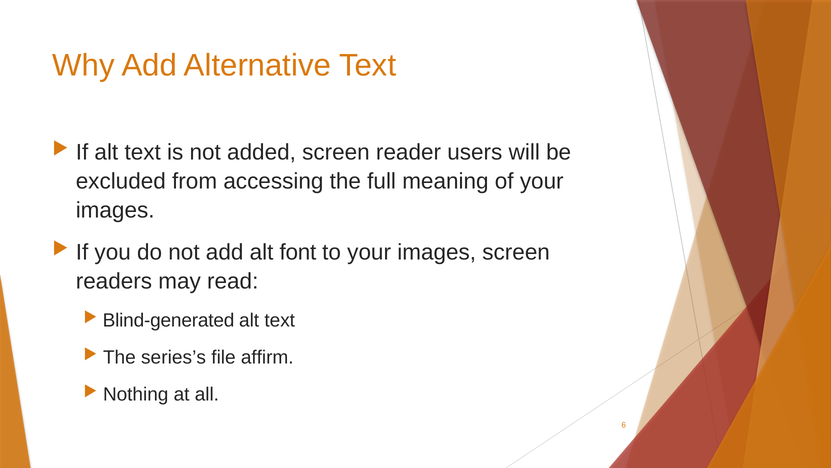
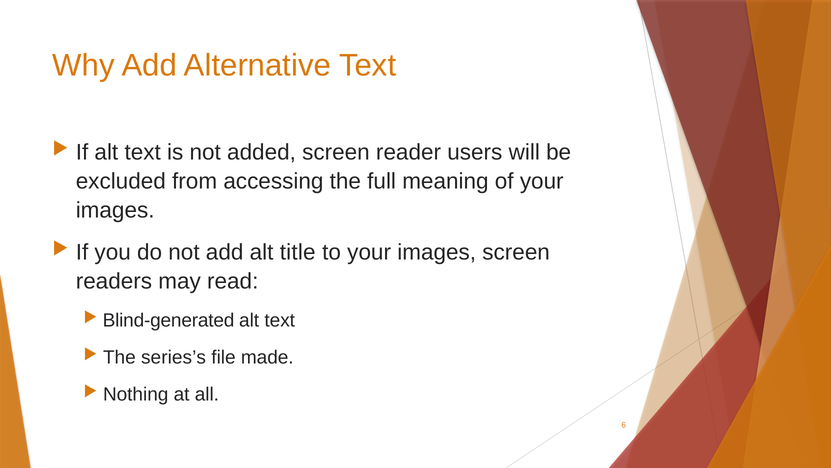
font: font -> title (298, 252)
affirm: affirm -> made (267, 357)
